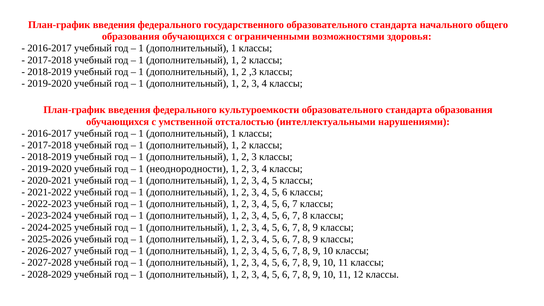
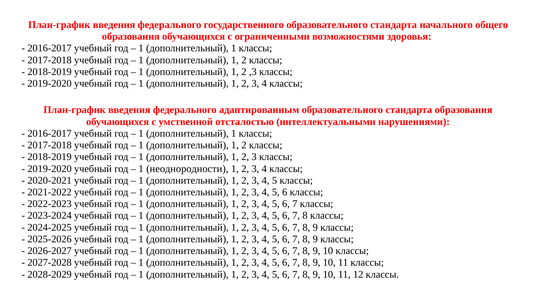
культуроемкости: культуроемкости -> адаптированным (259, 110)
